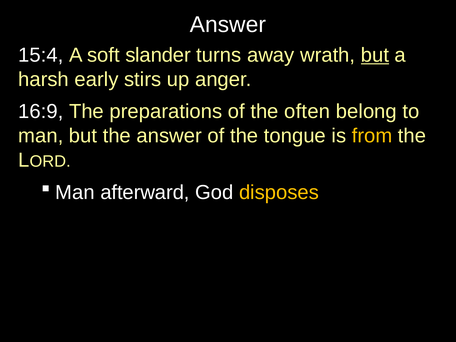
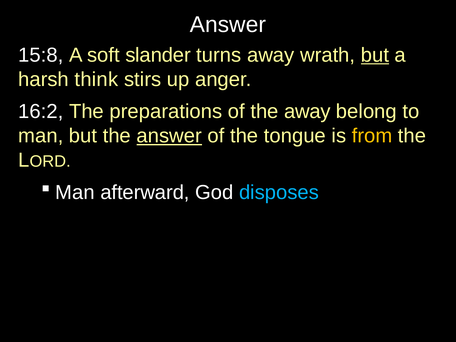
15:4: 15:4 -> 15:8 (41, 55)
early: early -> think (96, 79)
16:9: 16:9 -> 16:2 (41, 112)
the often: often -> away (307, 112)
answer underline: none -> present (169, 136)
disposes colour: yellow -> light blue (279, 192)
